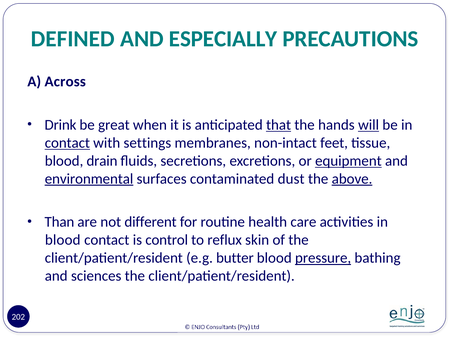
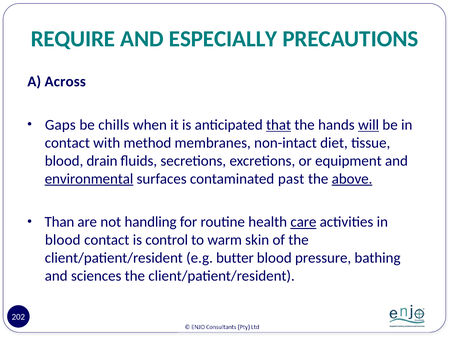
DEFINED: DEFINED -> REQUIRE (73, 39)
Drink: Drink -> Gaps (60, 125)
great: great -> chills (114, 125)
contact underline: present -> none (67, 143)
settings: settings -> method (147, 143)
feet: feet -> diet (334, 143)
equipment underline: present -> none (348, 161)
dust: dust -> past (291, 179)
different: different -> handling (151, 222)
care underline: none -> present (303, 222)
reflux: reflux -> warm (225, 240)
pressure underline: present -> none (323, 258)
